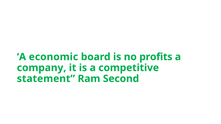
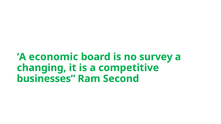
profits: profits -> survey (156, 57)
company: company -> changing (42, 68)
statement: statement -> businesses (46, 79)
